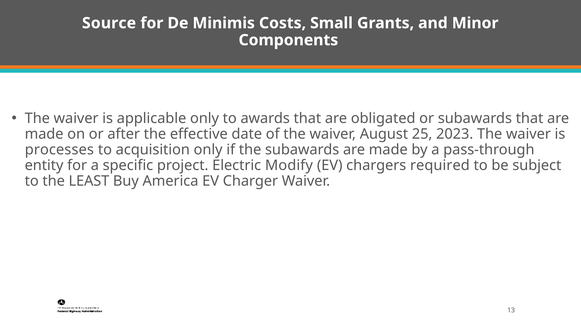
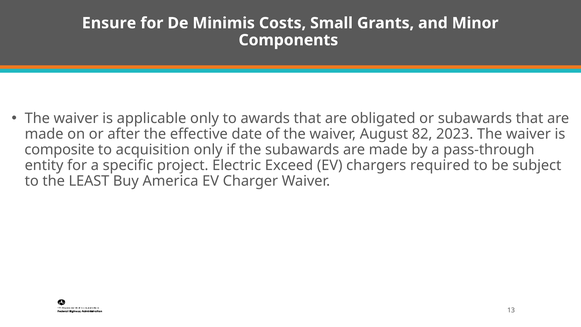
Source: Source -> Ensure (109, 23)
25: 25 -> 82 (422, 134)
processes: processes -> composite (60, 150)
Modify: Modify -> Exceed (289, 165)
